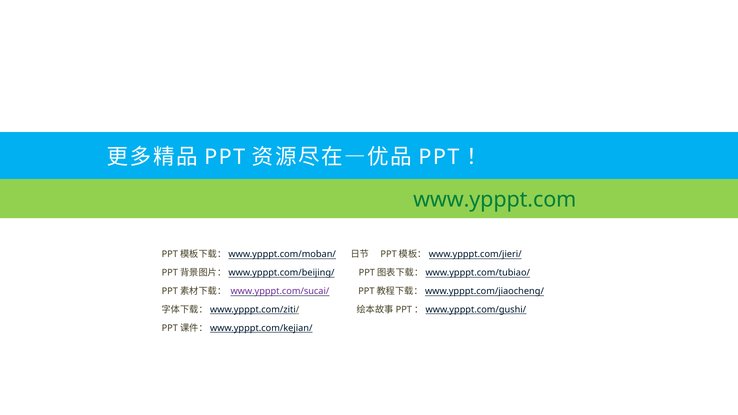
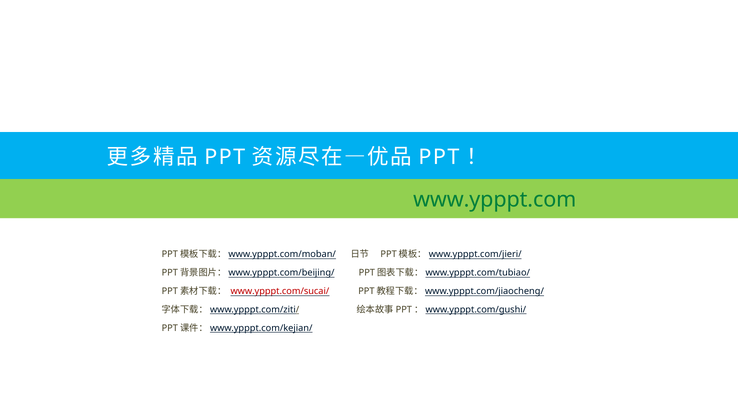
www.ypppt.com/sucai/ colour: purple -> red (280, 291)
